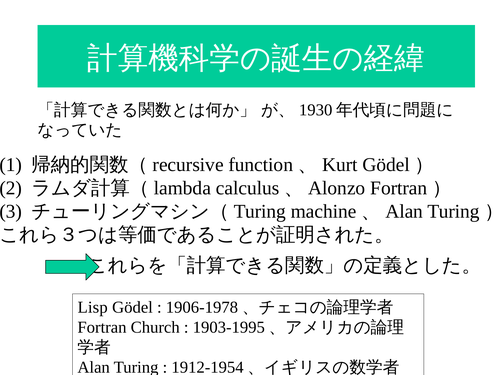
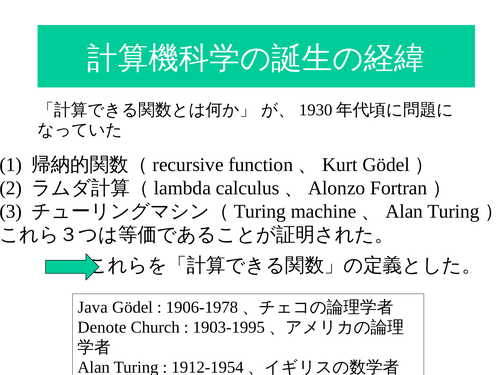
Lisp: Lisp -> Java (93, 307)
Fortran: Fortran -> Denote (102, 327)
